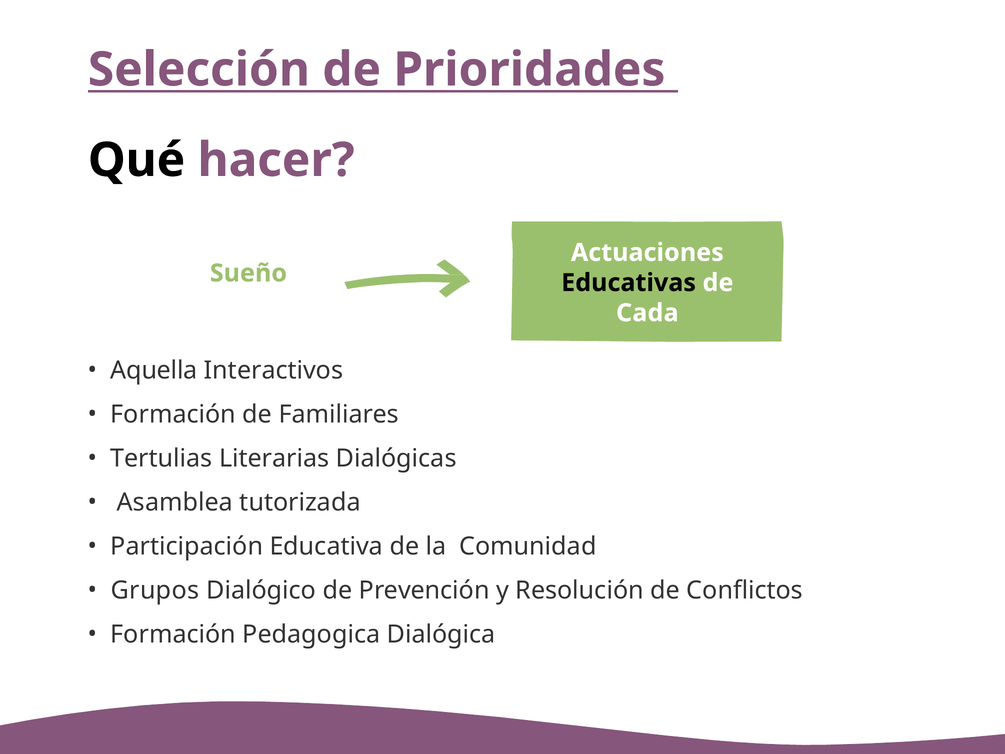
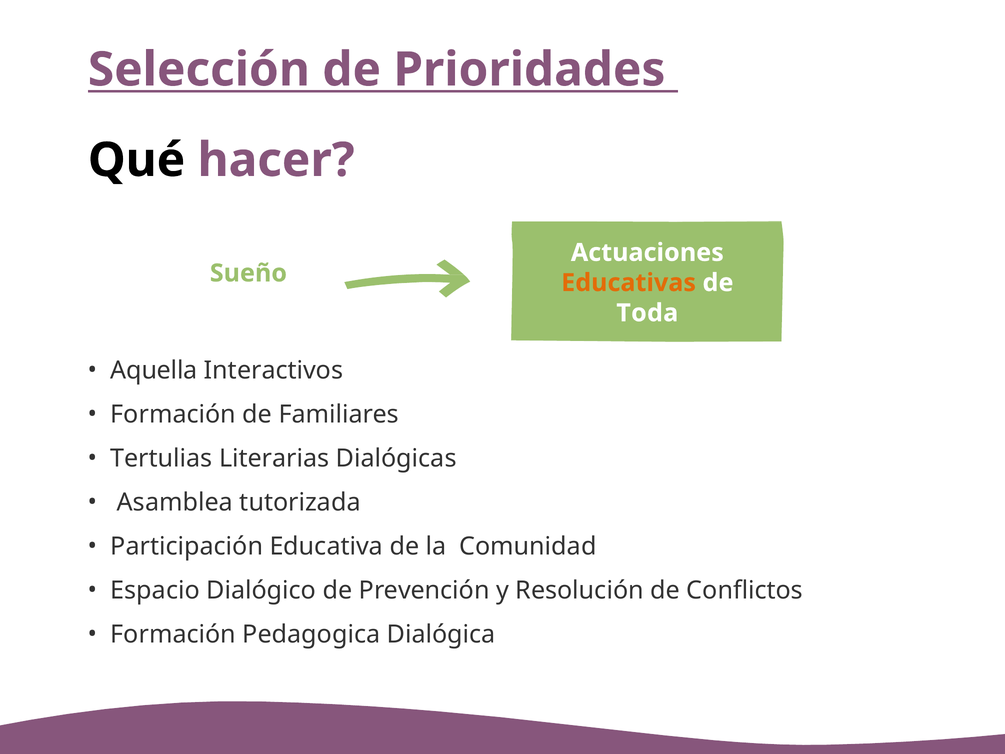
Educativas colour: black -> orange (629, 283)
Cada: Cada -> Toda (647, 313)
Grupos: Grupos -> Espacio (155, 590)
